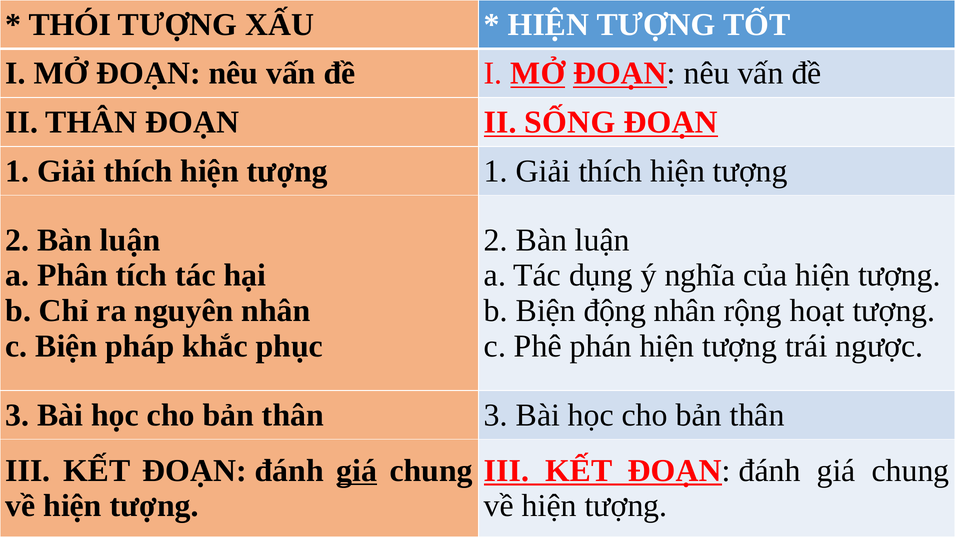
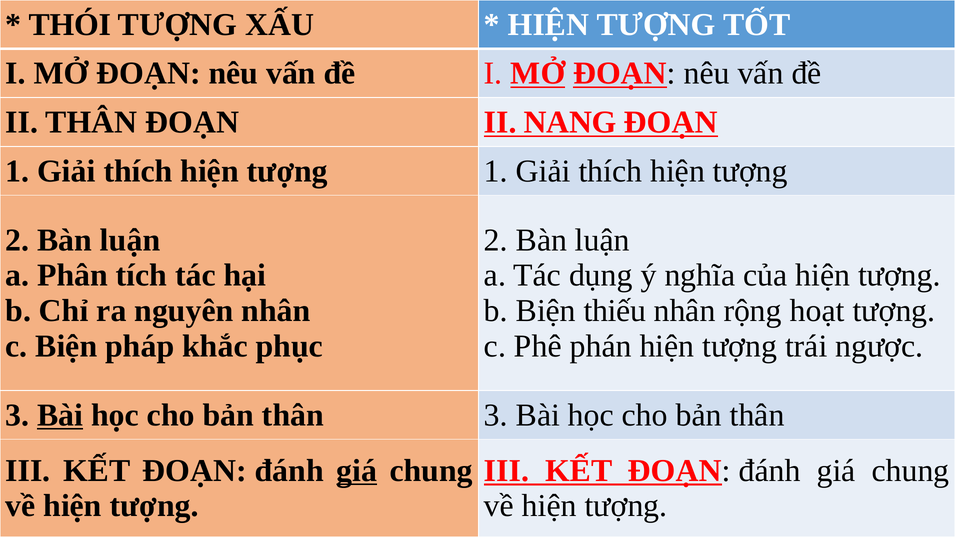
SỐNG: SỐNG -> NANG (570, 122)
động: động -> thiếu (615, 311)
Bài underline: none -> present (60, 415)
